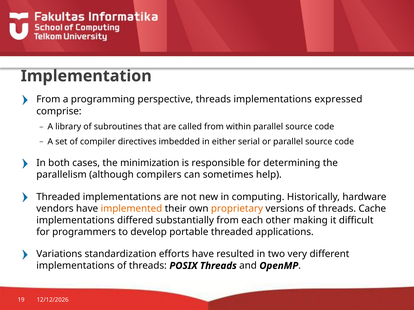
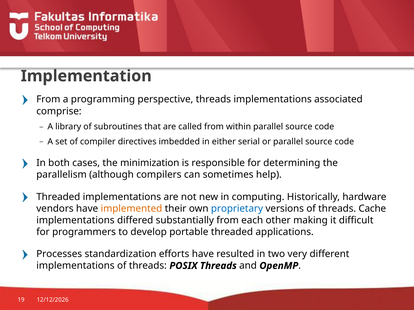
expressed: expressed -> associated (338, 100)
proprietary colour: orange -> blue (237, 209)
Variations: Variations -> Processes (59, 254)
